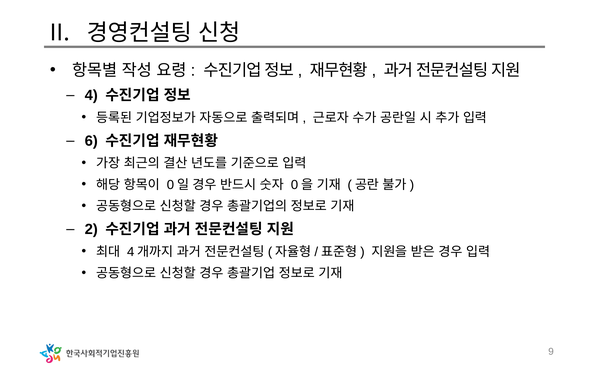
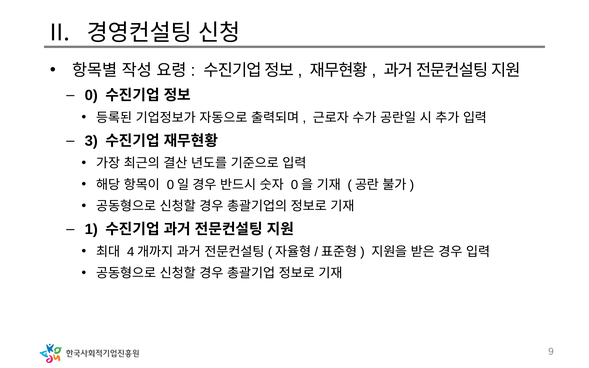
4: 4 -> 0 (91, 96)
6: 6 -> 3 (91, 141)
2: 2 -> 1 (91, 229)
